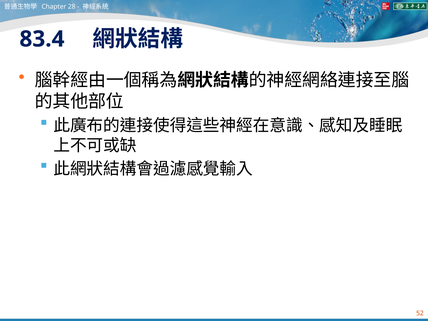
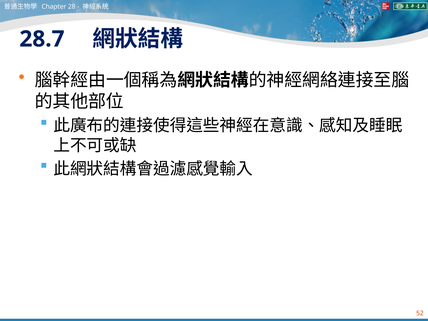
83.4: 83.4 -> 28.7 (42, 39)
